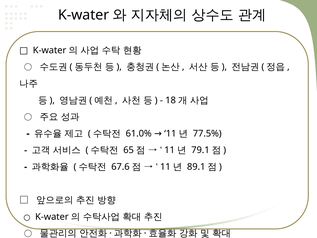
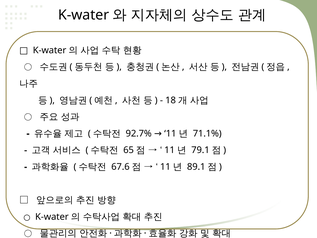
77.5%: 77.5% -> 71.1% (207, 133)
61.0%: 61.0% -> 92.7% (139, 133)
